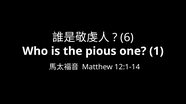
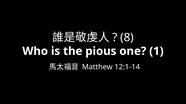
6: 6 -> 8 (127, 38)
